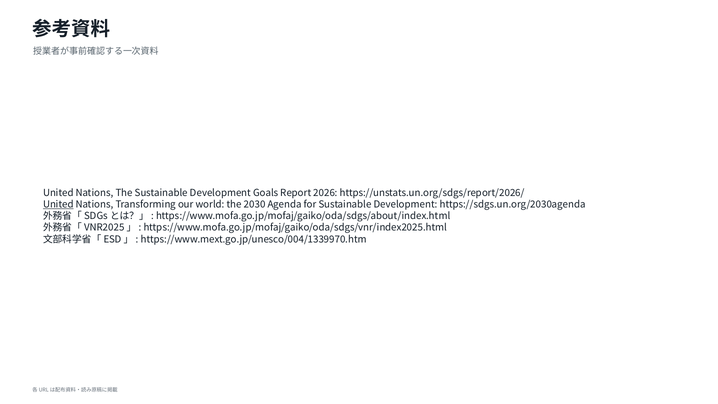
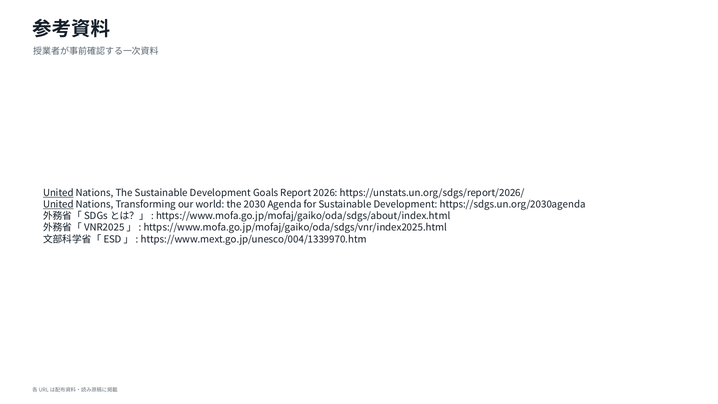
United underline: none -> present (58, 193)
